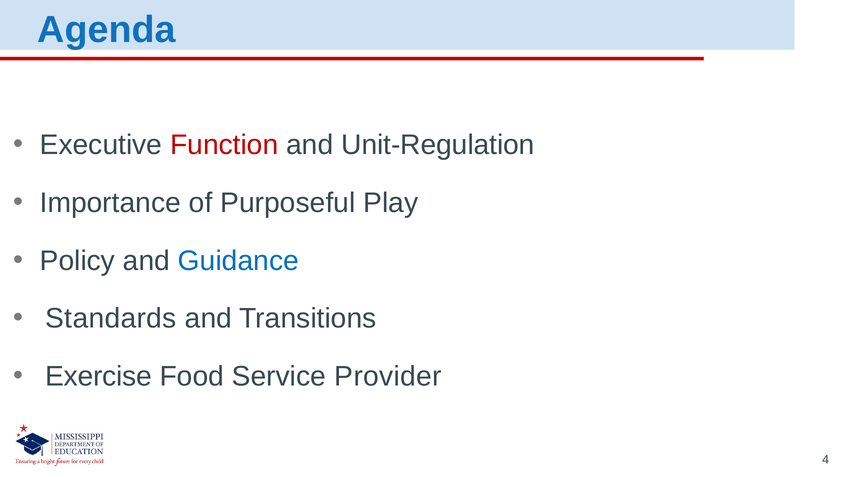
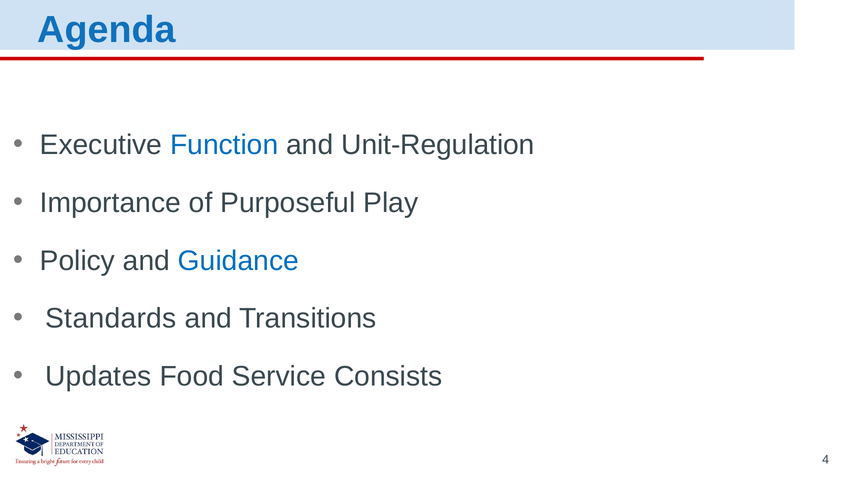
Function colour: red -> blue (224, 145)
Exercise: Exercise -> Updates (98, 376)
Provider: Provider -> Consists (388, 376)
